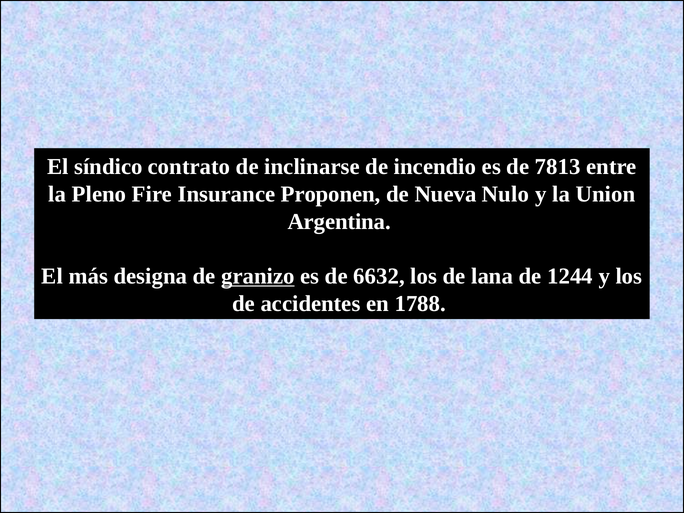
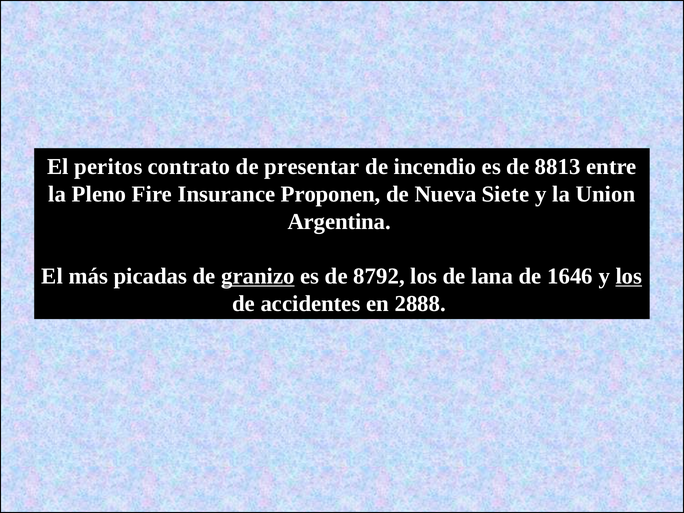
síndico: síndico -> peritos (108, 167)
inclinarse: inclinarse -> presentar (312, 167)
7813: 7813 -> 8813 (558, 167)
Nulo: Nulo -> Siete (505, 194)
designa: designa -> picadas (150, 276)
6632: 6632 -> 8792 (379, 276)
1244: 1244 -> 1646 (570, 276)
los underline: none -> present (629, 276)
1788: 1788 -> 2888 (420, 304)
